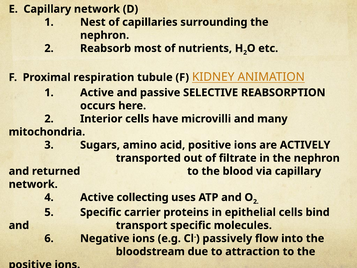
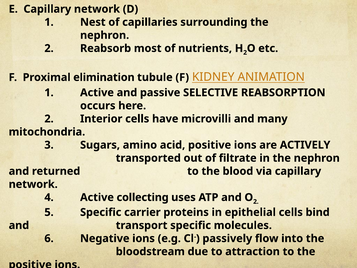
respiration: respiration -> elimination (104, 77)
